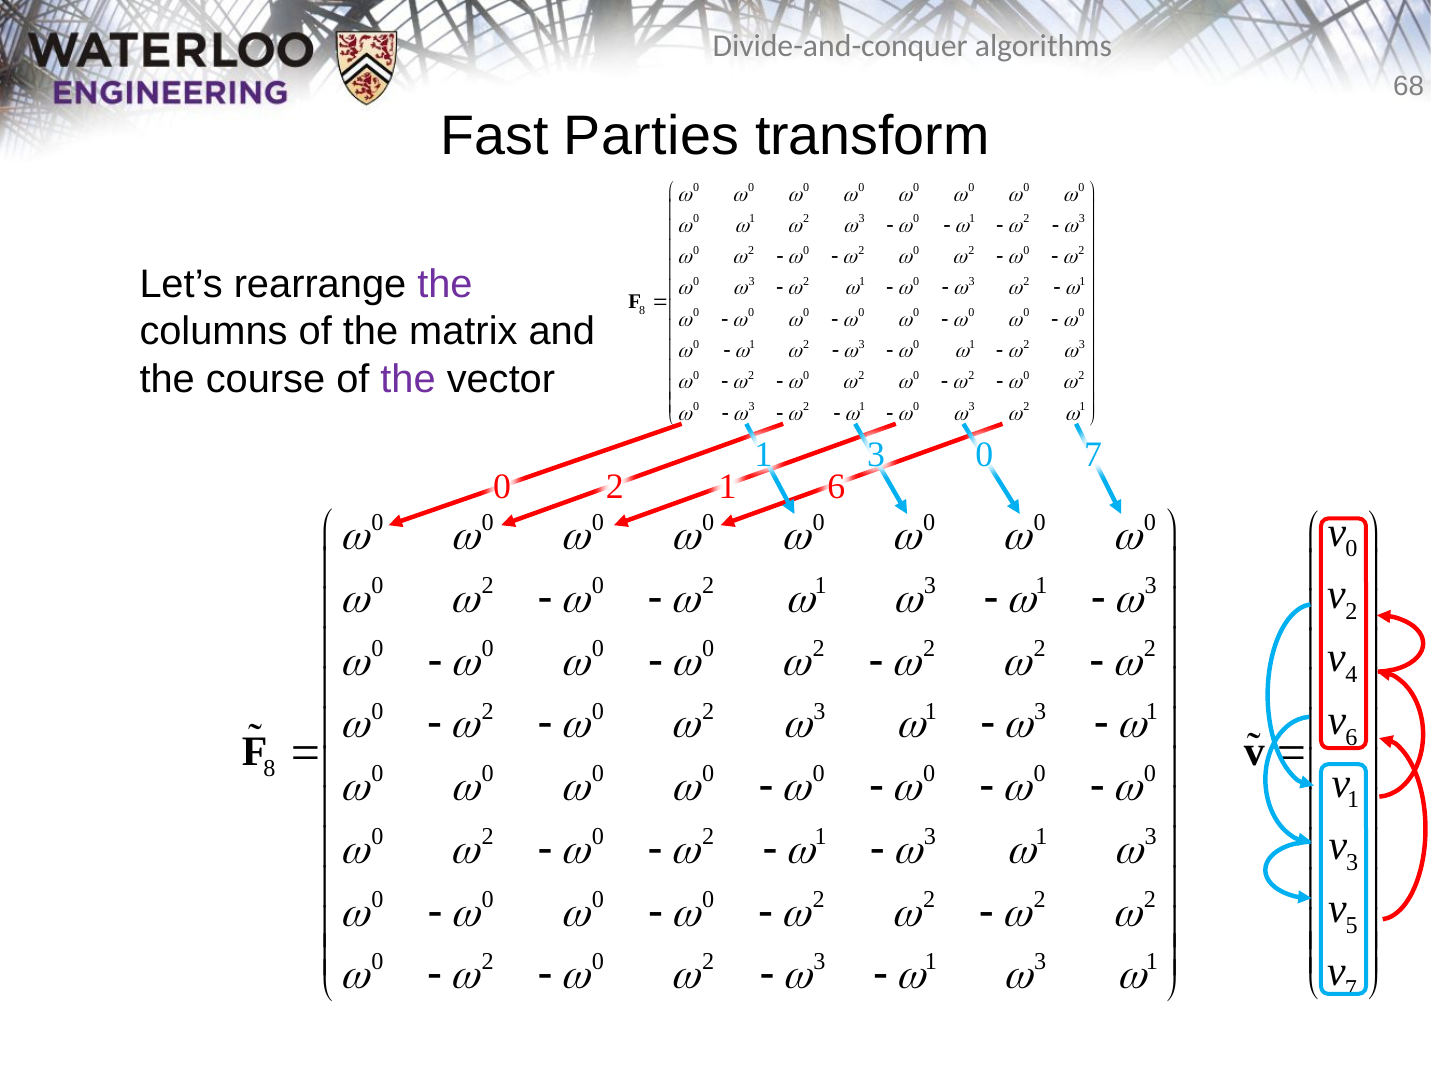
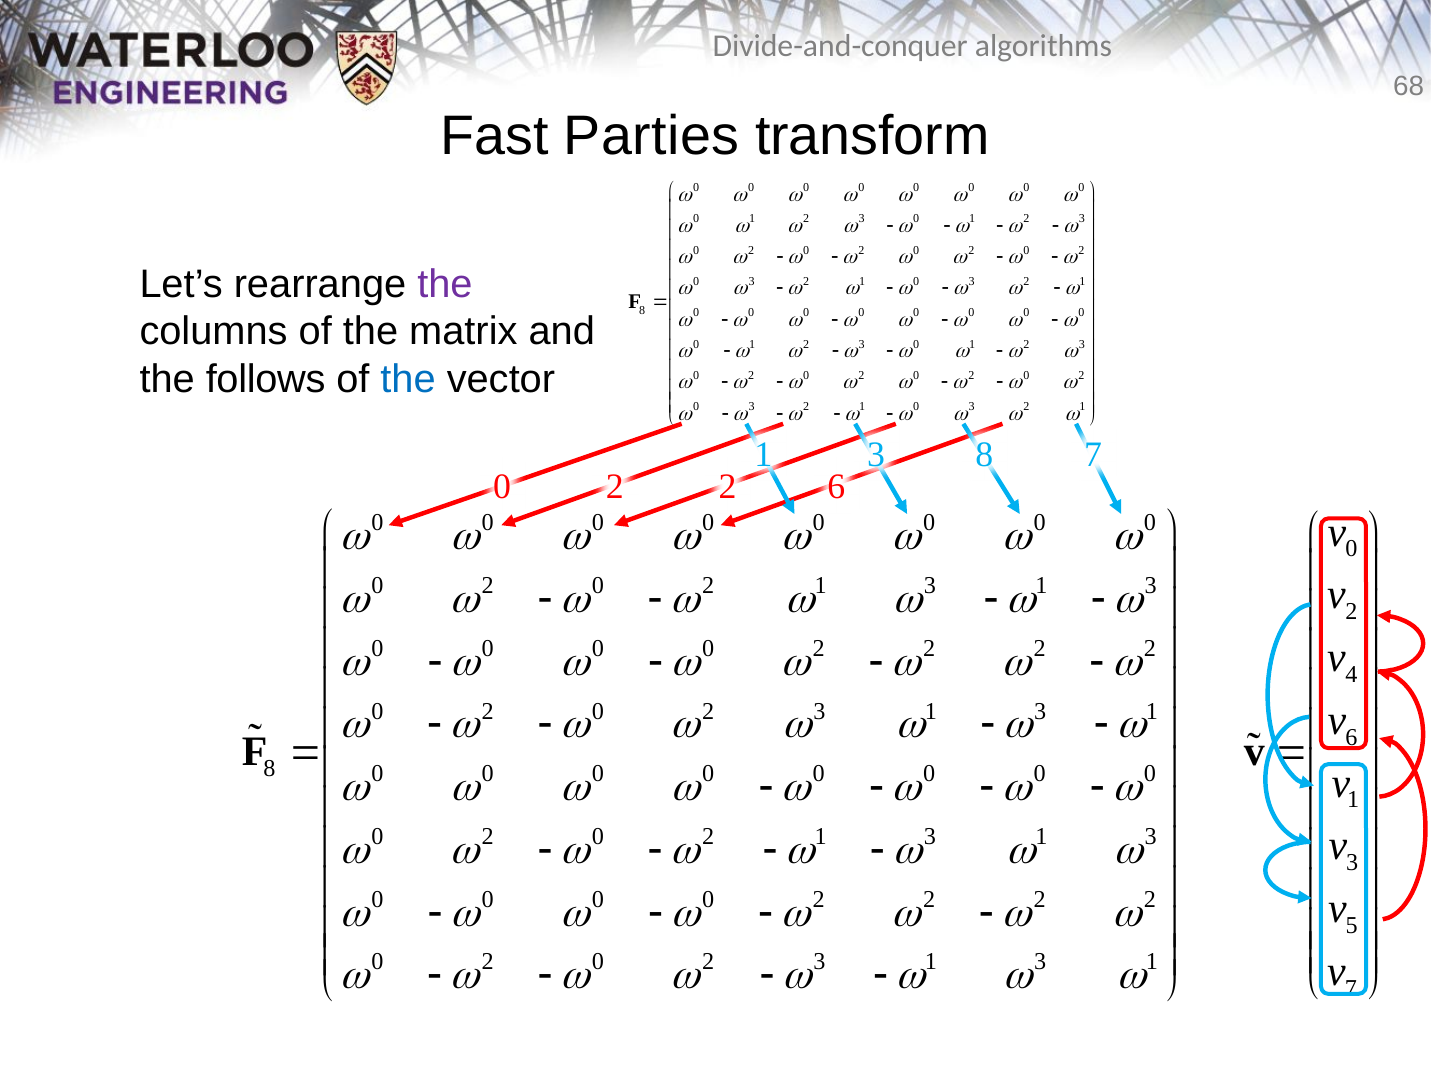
course: course -> follows (266, 380)
the colour: purple -> blue (408, 380)
0: 0 -> 8 (984, 455)
1: 1 -> 2 (728, 487)
